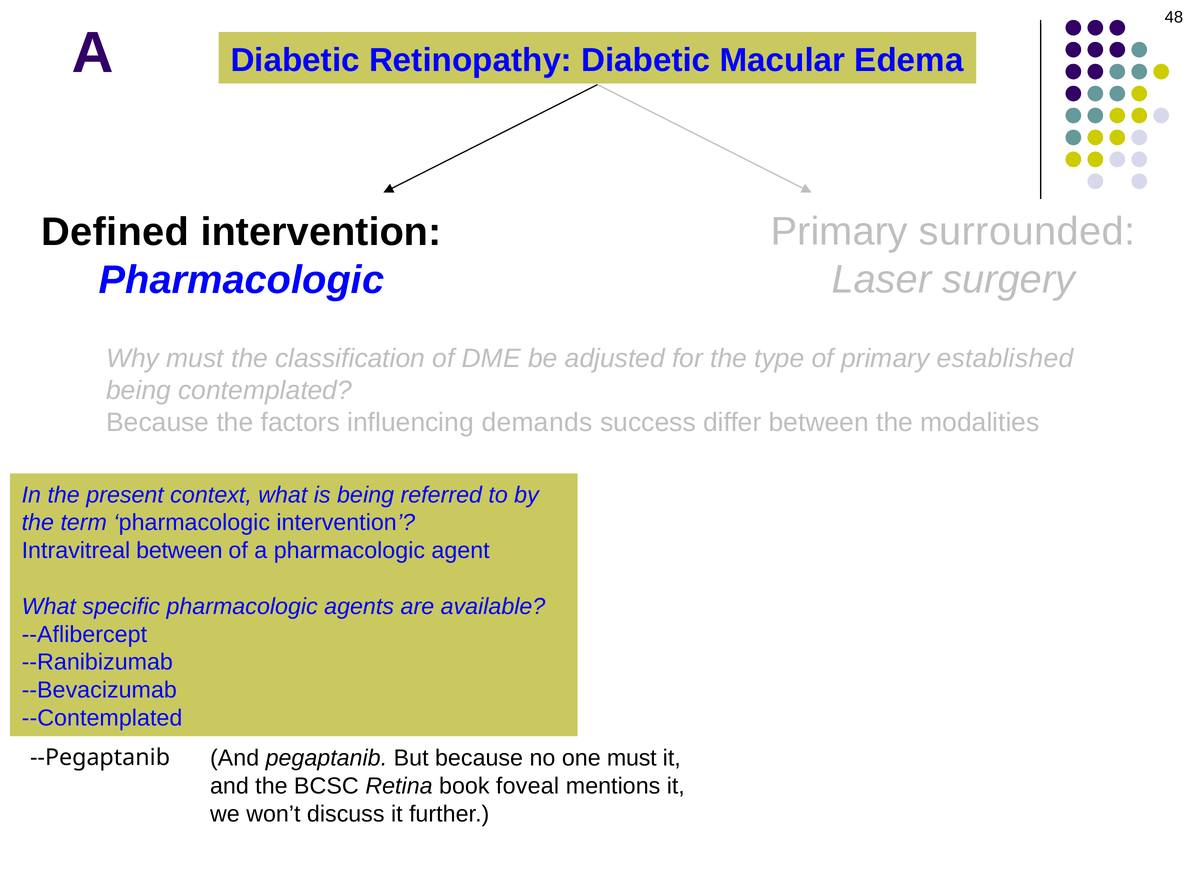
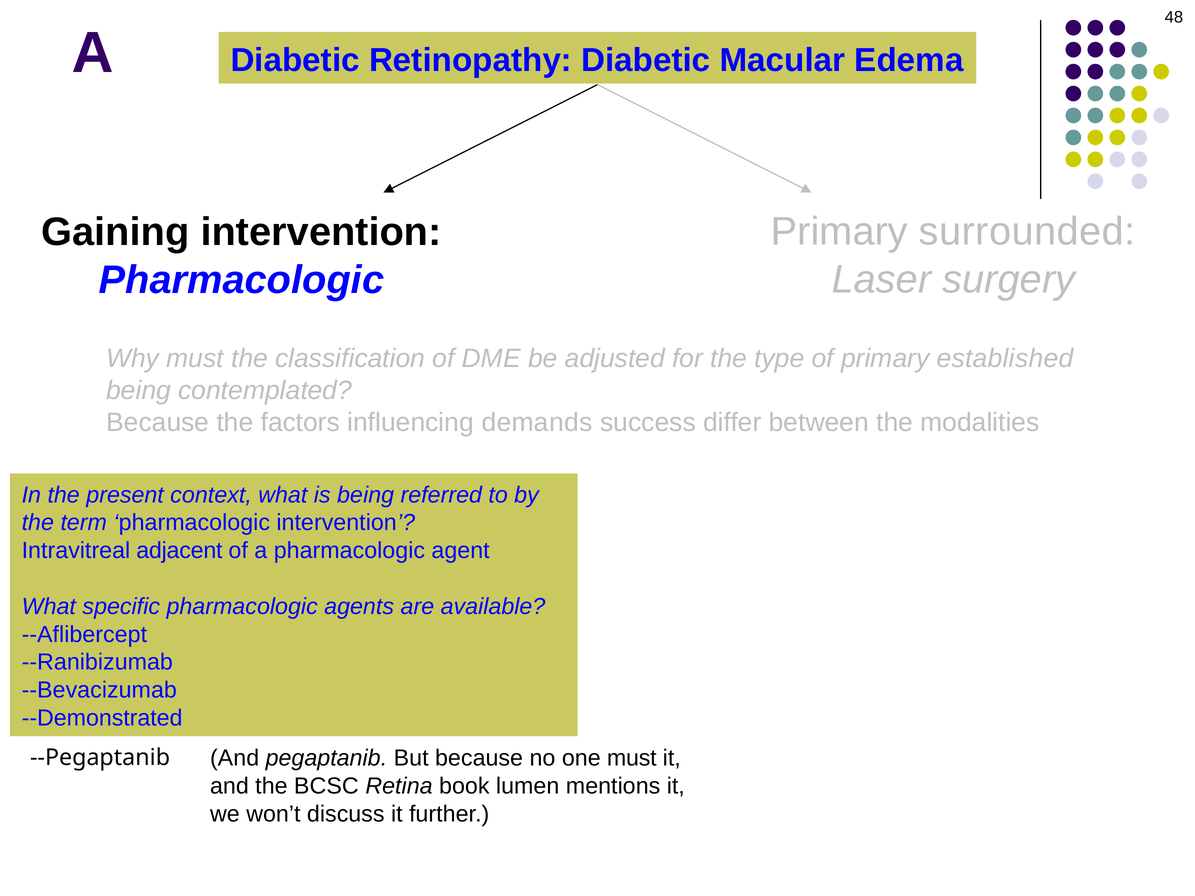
Defined: Defined -> Gaining (115, 232)
Intravitreal between: between -> adjacent (179, 551)
--Contemplated: --Contemplated -> --Demonstrated (102, 718)
foveal: foveal -> lumen (528, 786)
